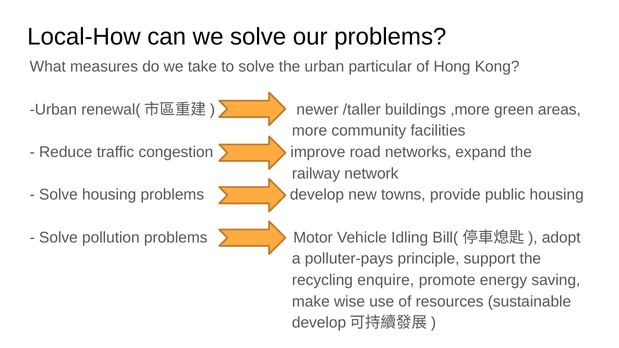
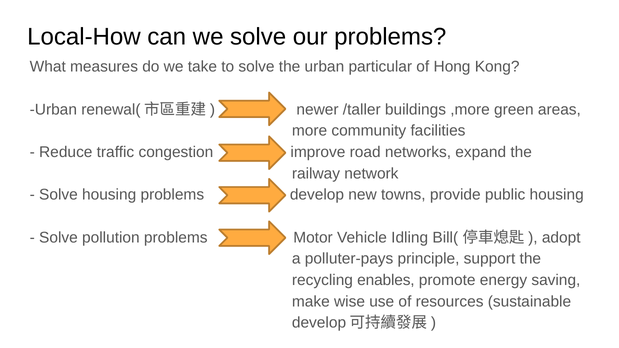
enquire: enquire -> enables (386, 280)
